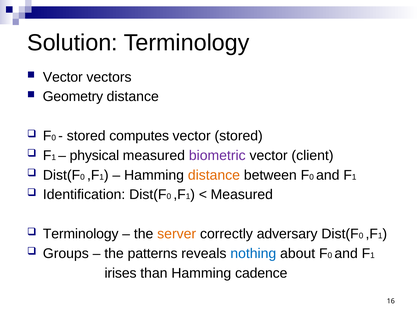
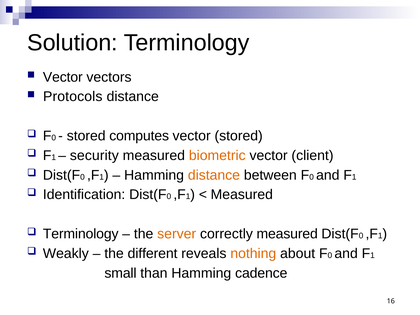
Geometry: Geometry -> Protocols (73, 97)
physical: physical -> security (94, 155)
biometric colour: purple -> orange (217, 155)
correctly adversary: adversary -> measured (287, 234)
Groups: Groups -> Weakly (66, 253)
patterns: patterns -> different (153, 253)
nothing colour: blue -> orange (253, 253)
irises: irises -> small (121, 273)
